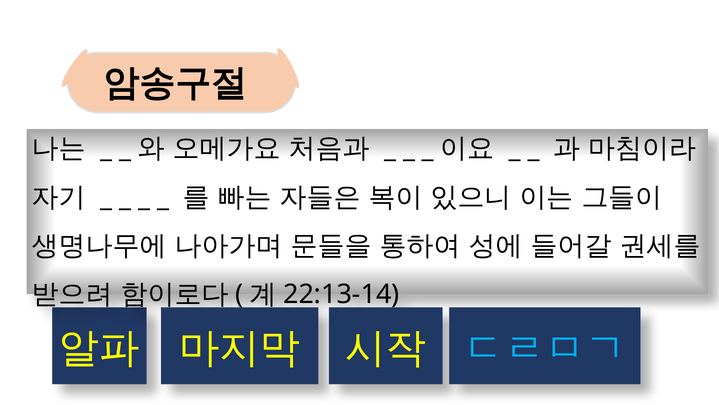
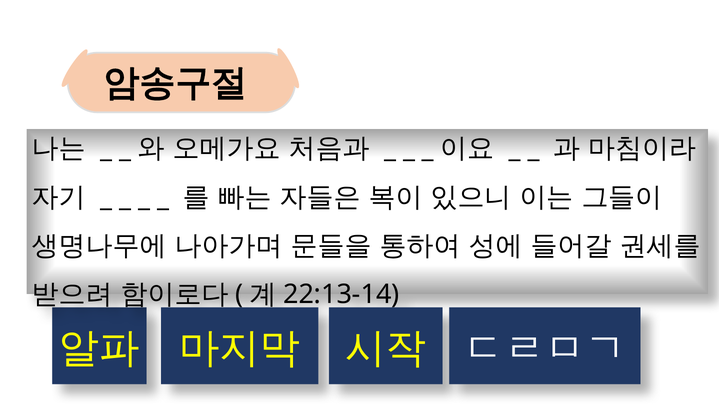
ㄷㄹㅁㄱ colour: light blue -> white (545, 348)
